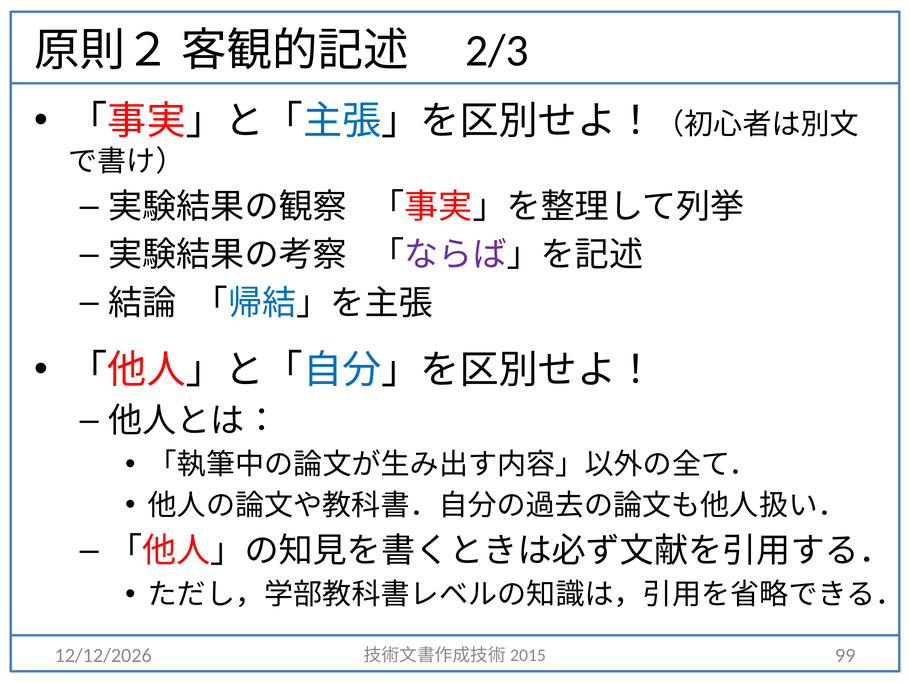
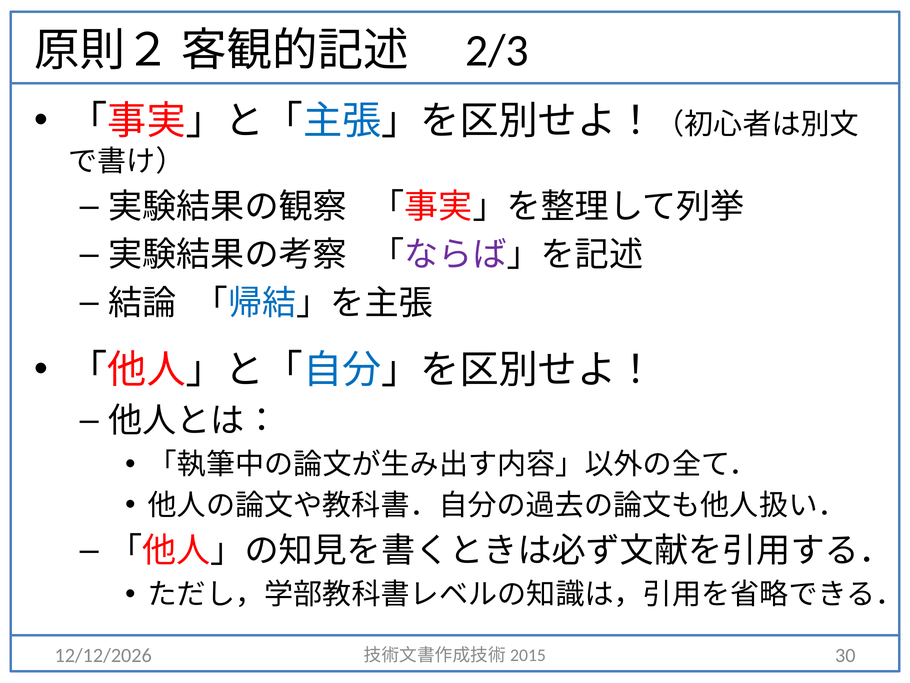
99: 99 -> 30 (845, 655)
